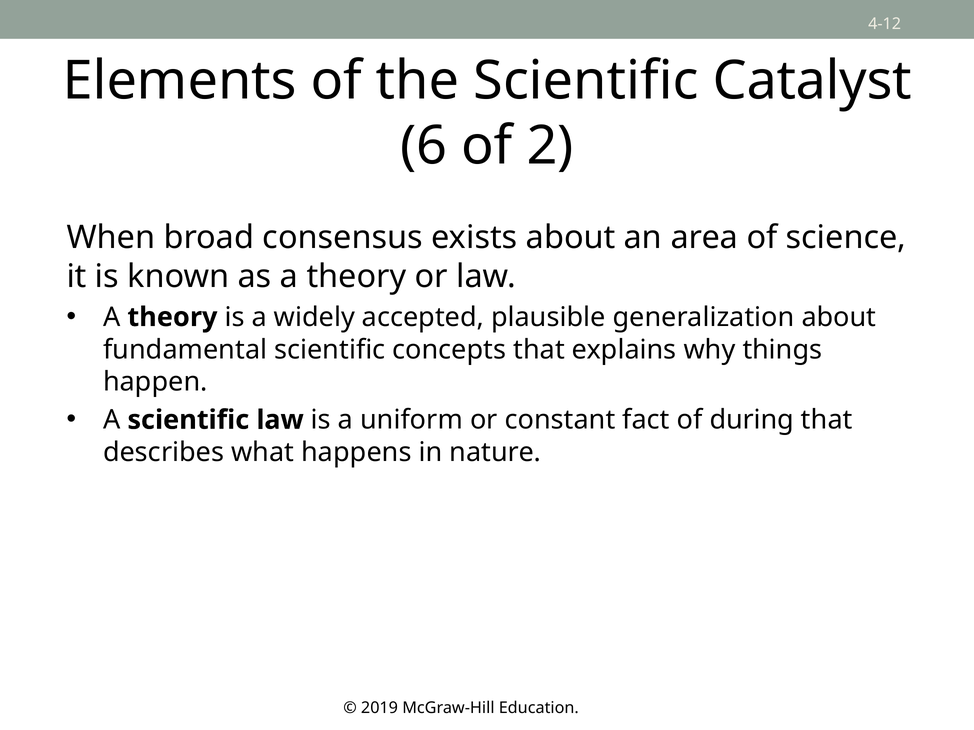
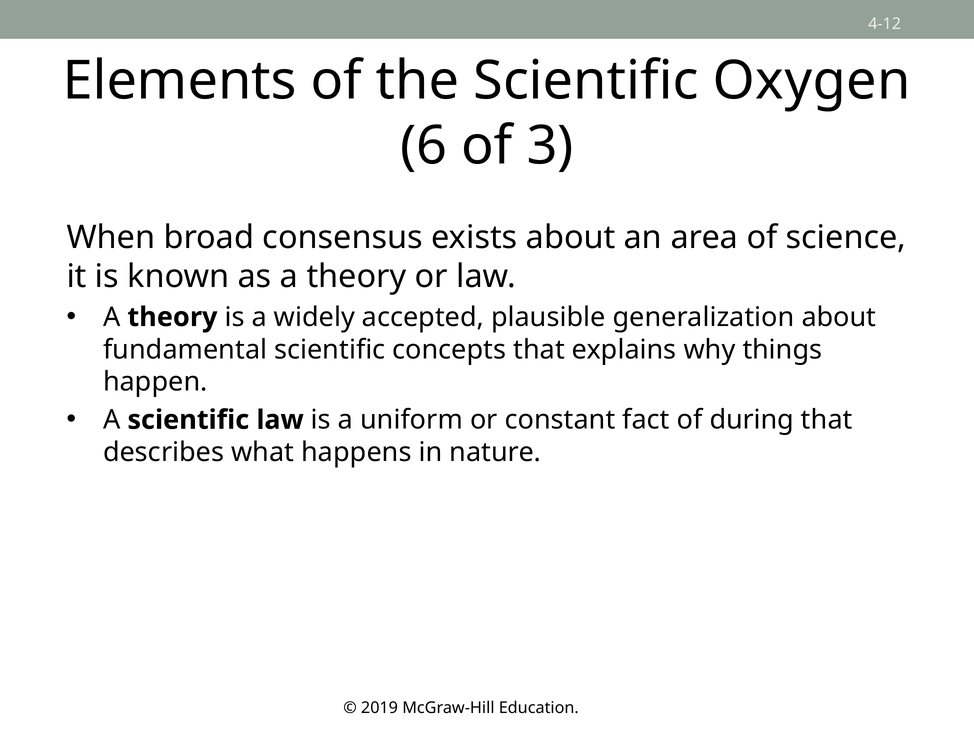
Catalyst: Catalyst -> Oxygen (812, 81)
2: 2 -> 3 (550, 146)
